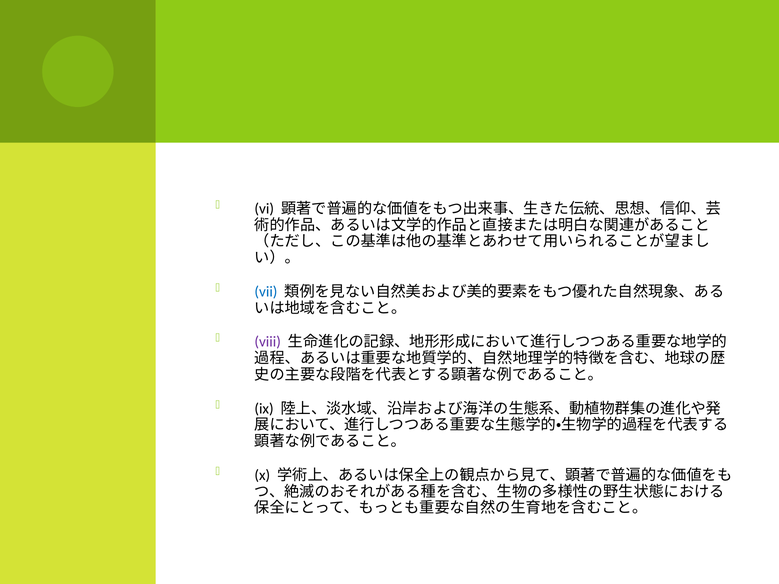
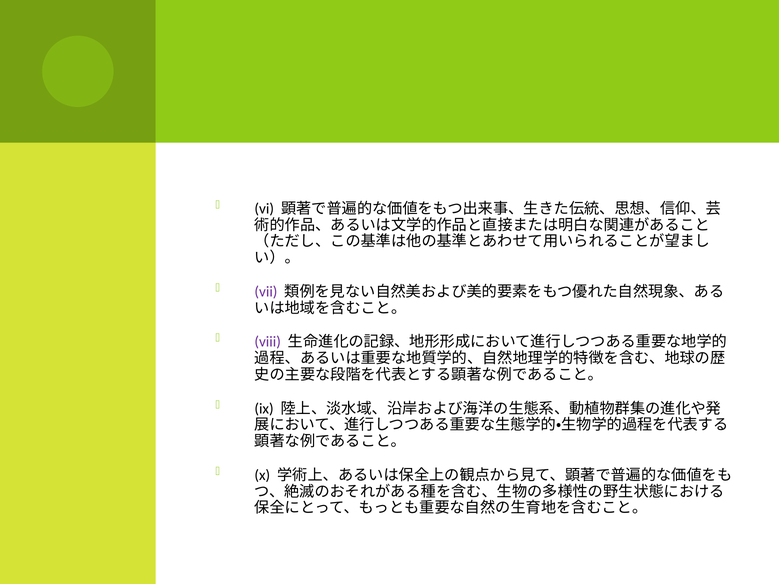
vii colour: blue -> purple (266, 292)
